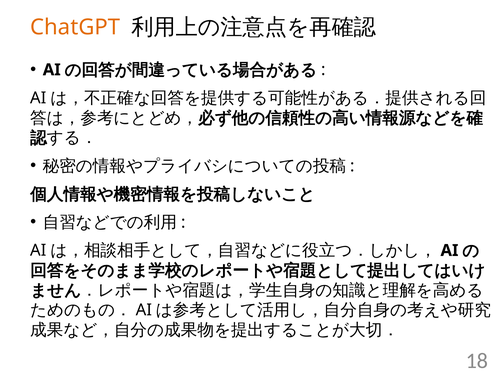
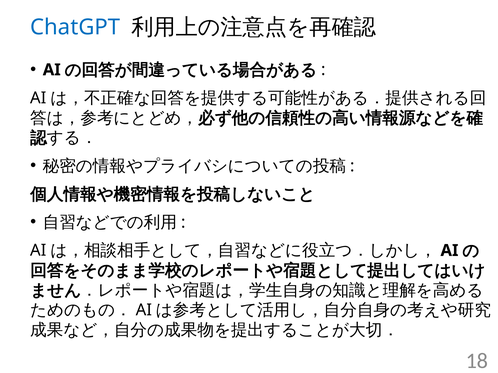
ChatGPT colour: orange -> blue (75, 27)
